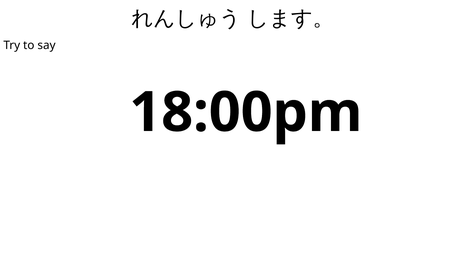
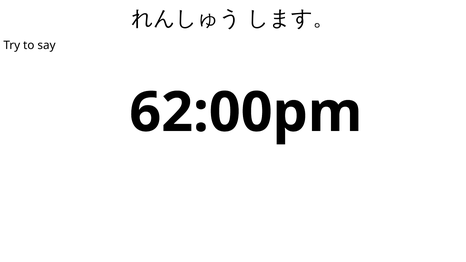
18:00pm: 18:00pm -> 62:00pm (246, 113)
